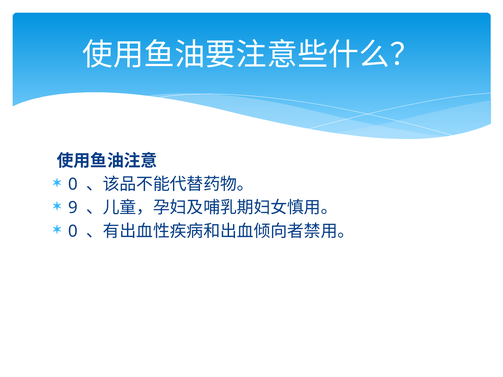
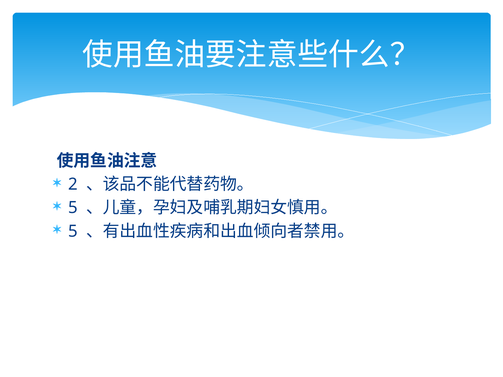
0: 0 -> 2 (73, 184)
9: 9 -> 5 (73, 208)
0: 0 -> 5 (73, 231)
